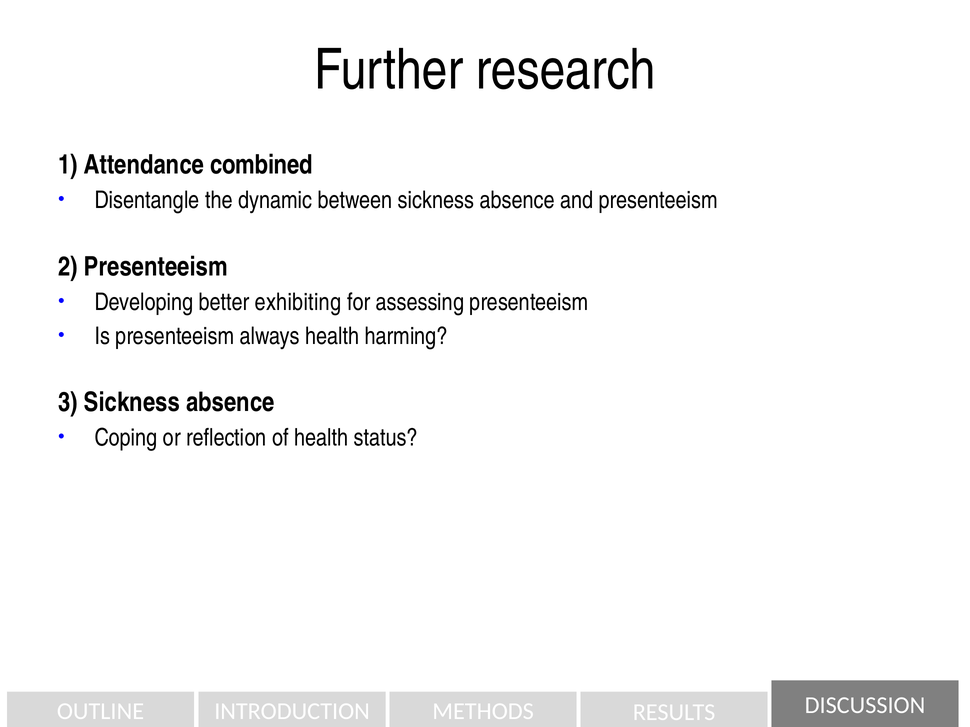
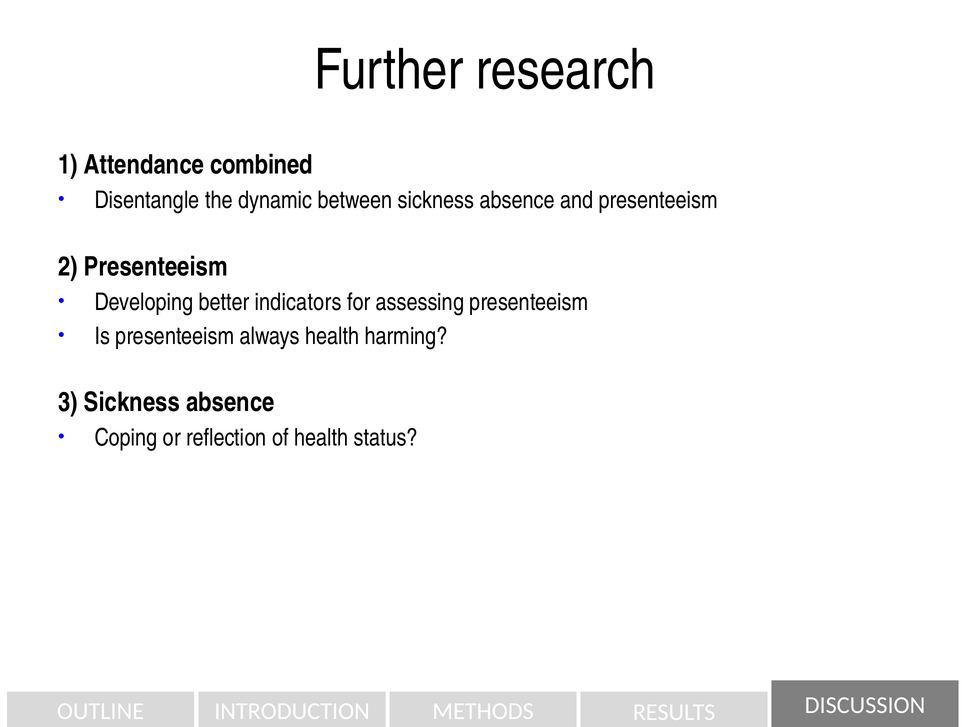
exhibiting: exhibiting -> indicators (298, 302)
